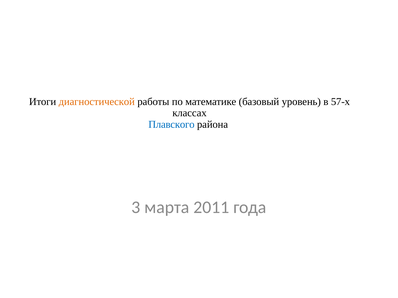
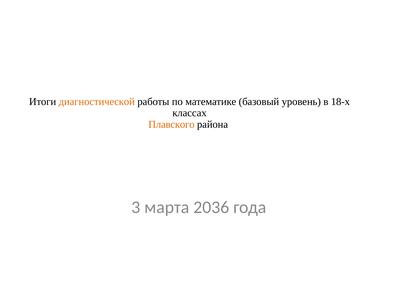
57-х: 57-х -> 18-х (340, 102)
Плавского colour: blue -> orange (171, 125)
2011: 2011 -> 2036 (211, 208)
